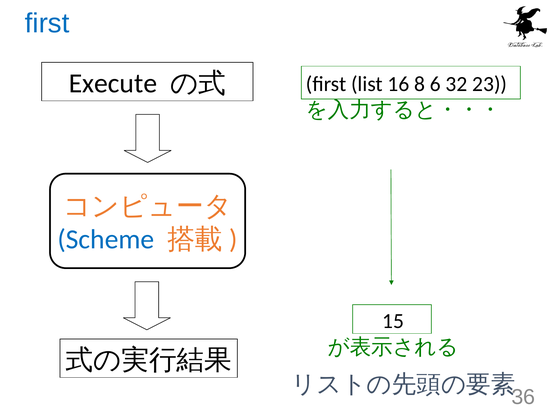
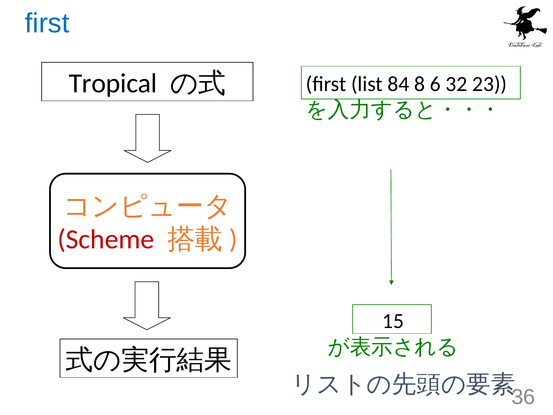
Execute: Execute -> Tropical (113, 83)
16: 16 -> 84 (399, 84)
Scheme colour: blue -> red (106, 239)
